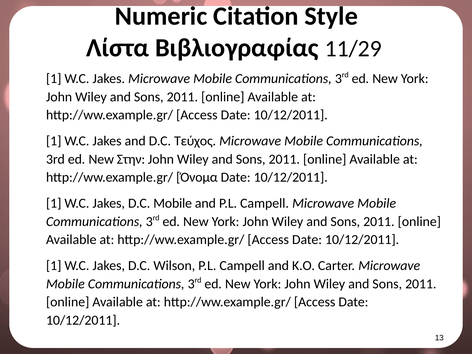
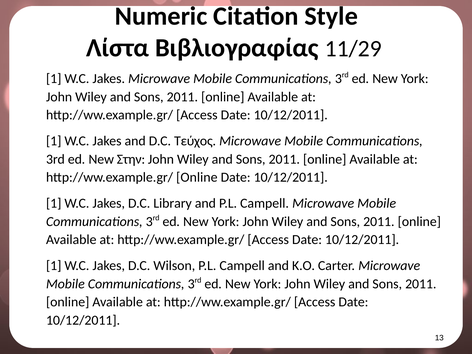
http://ww.example.gr/ Όνομα: Όνομα -> Online (197, 177)
D.C Mobile: Mobile -> Library (173, 203)
